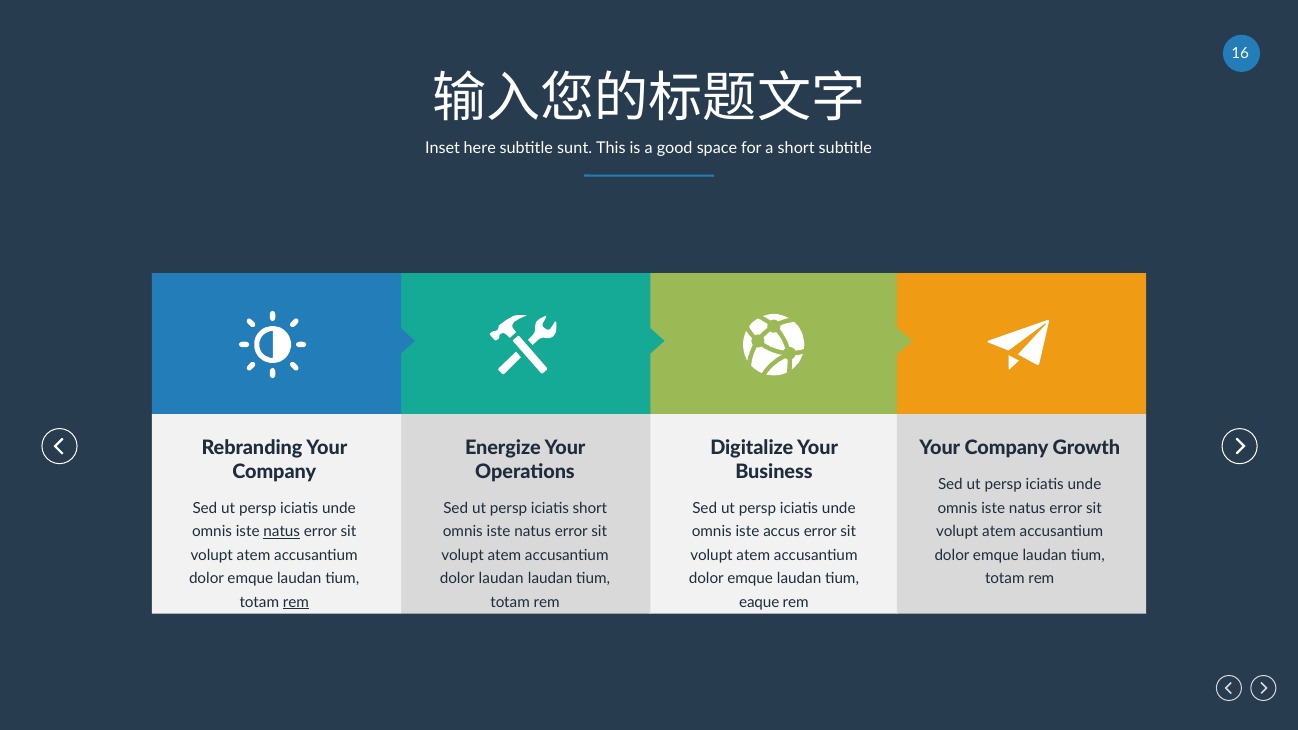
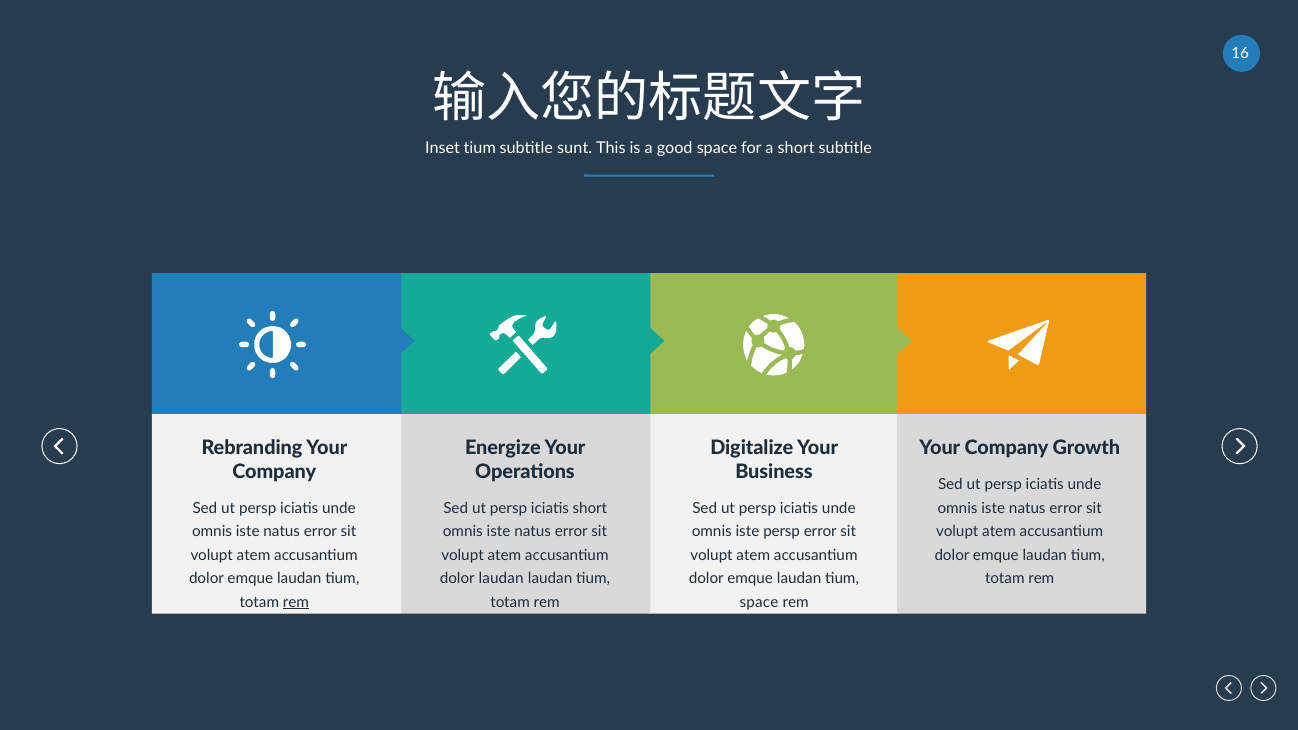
Inset here: here -> tium (480, 149)
natus underline: present -> none (282, 532)
iste accus: accus -> persp (782, 532)
eaque: eaque -> space (759, 602)
